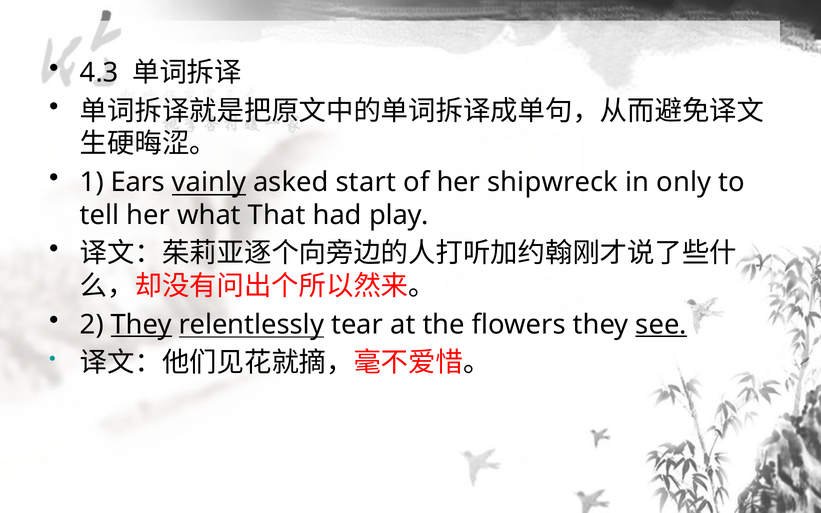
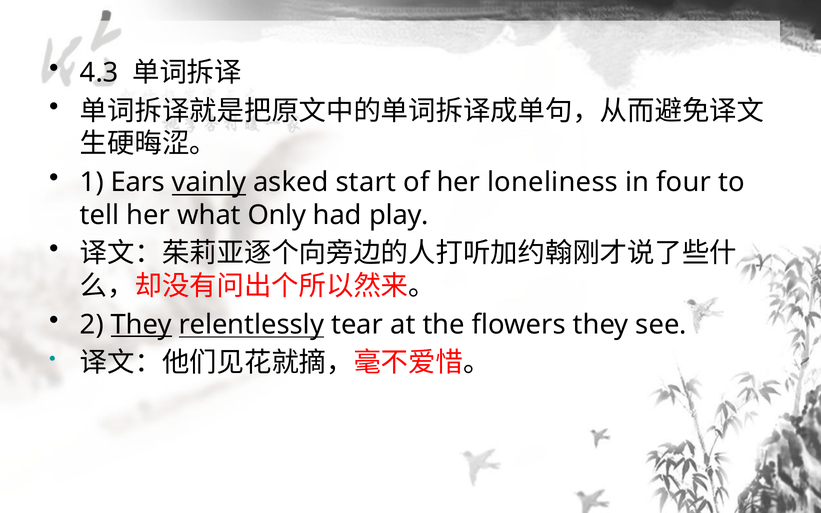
shipwreck: shipwreck -> loneliness (553, 182)
only: only -> four (684, 182)
That: That -> Only (277, 215)
see underline: present -> none (661, 325)
